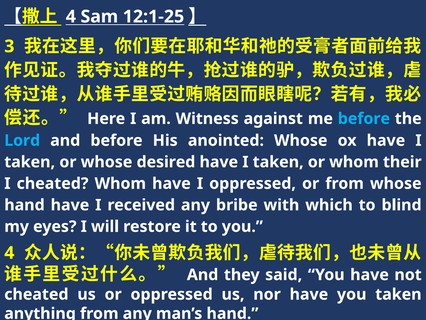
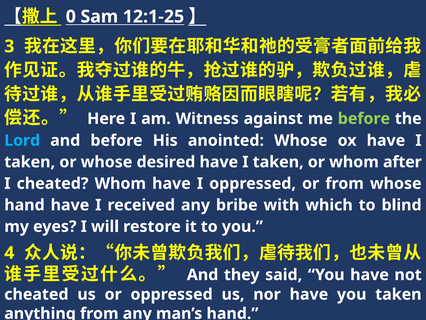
4: 4 -> 0 (71, 17)
before colour: light blue -> light green (364, 118)
their: their -> after (402, 162)
